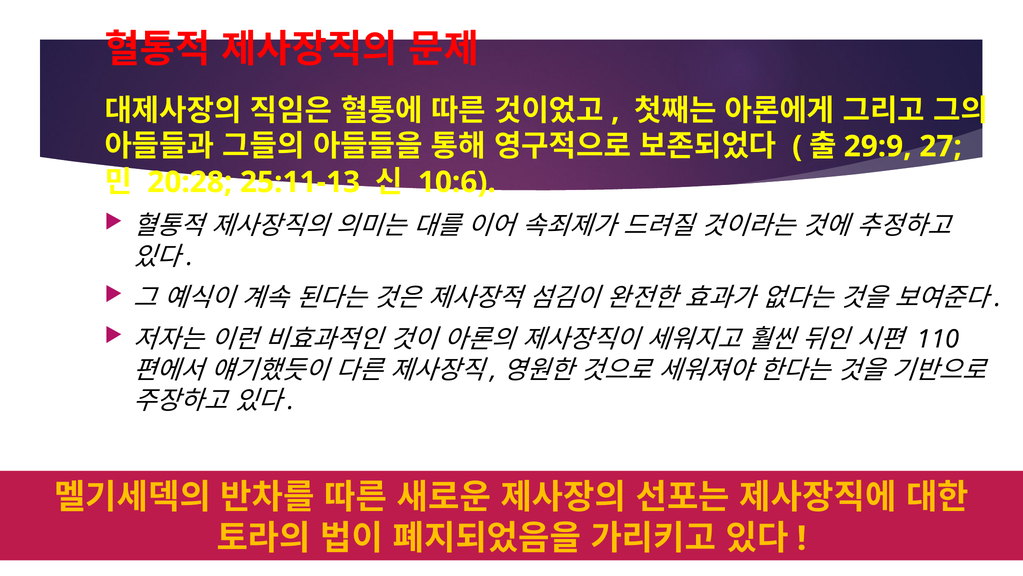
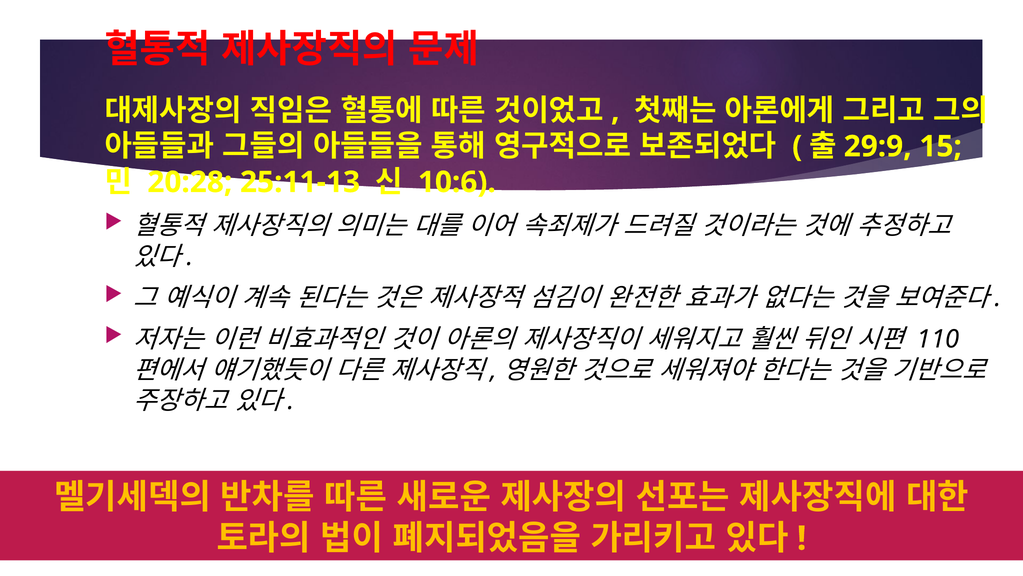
27: 27 -> 15 (941, 146)
